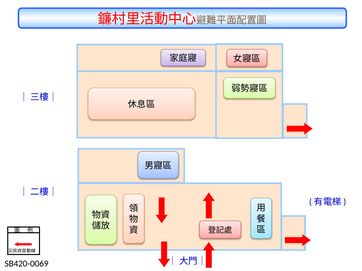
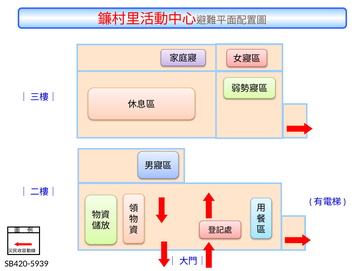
SB420-0069: SB420-0069 -> SB420-5939 (27, 264)
